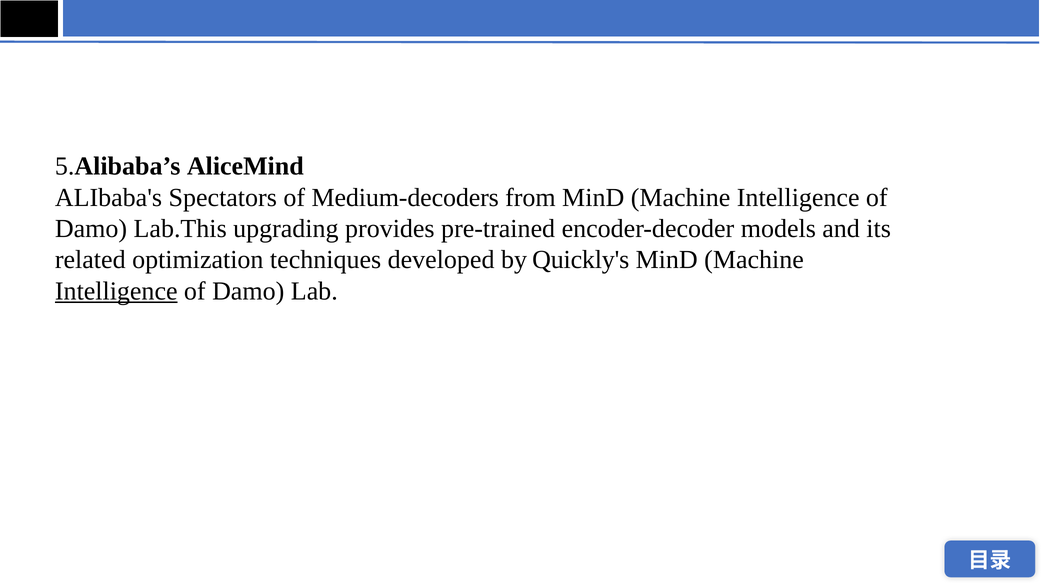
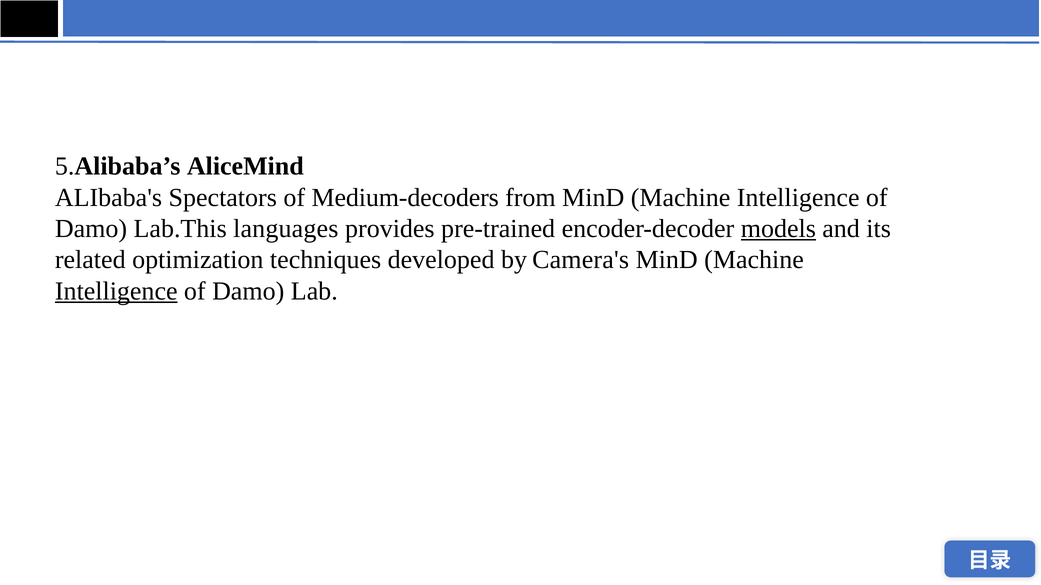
upgrading: upgrading -> languages (286, 229)
models underline: none -> present (778, 229)
Quickly's: Quickly's -> Camera's (581, 260)
